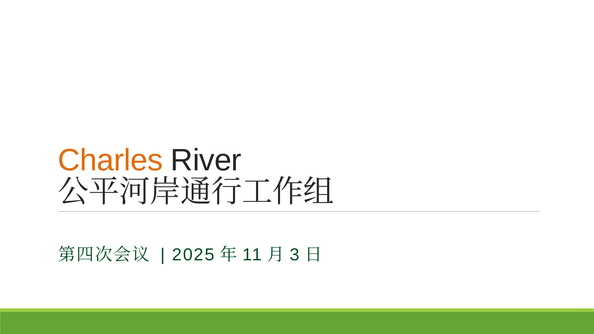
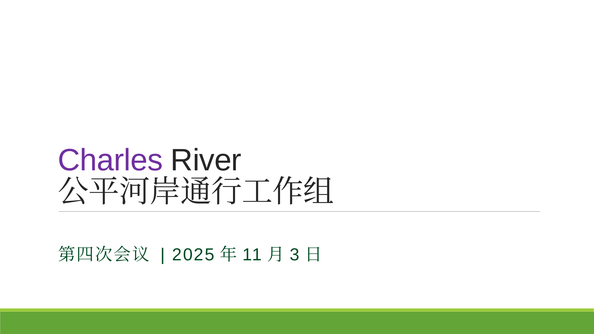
Charles colour: orange -> purple (110, 160)
